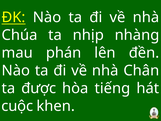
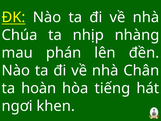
được: được -> hoàn (39, 88)
cuộc: cuộc -> ngơi (17, 106)
